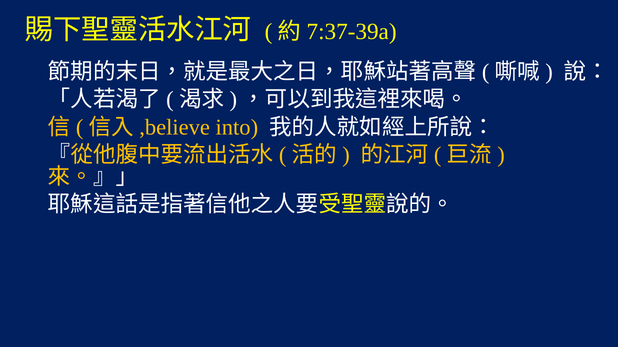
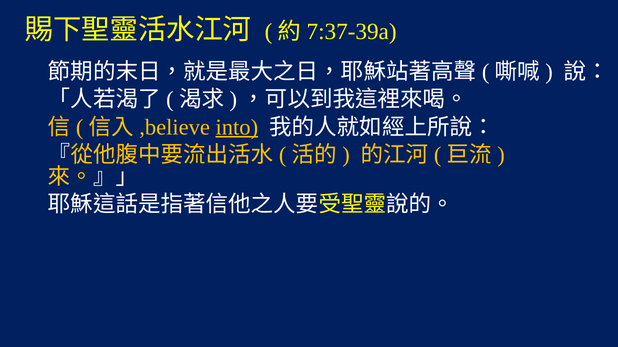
into underline: none -> present (237, 127)
